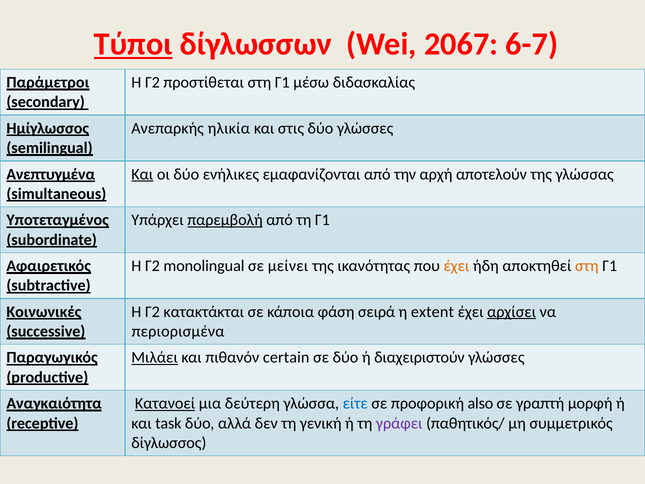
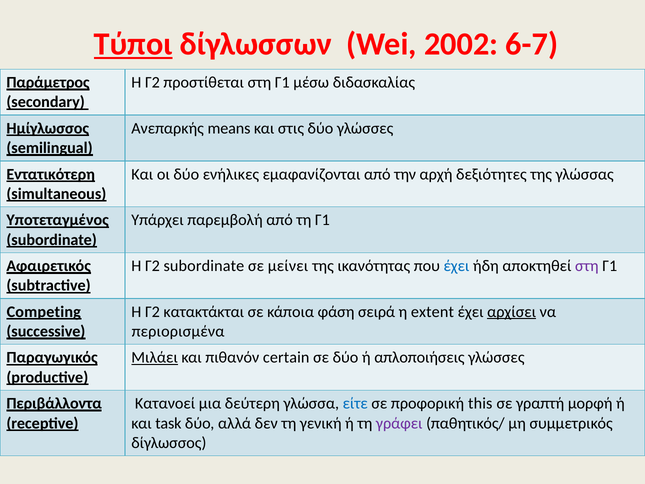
2067: 2067 -> 2002 (461, 44)
Παράμετροι: Παράμετροι -> Παράμετρος (48, 82)
ηλικία: ηλικία -> means (229, 128)
Ανεπτυγμένα: Ανεπτυγμένα -> Εντατικότερη (51, 174)
Και underline: present -> none (142, 174)
αποτελούν: αποτελούν -> δεξιότητες (491, 174)
παρεμβολή underline: present -> none (225, 220)
Γ2 monolingual: monolingual -> subordinate (204, 266)
έχει colour: orange -> blue (456, 266)
στη colour: orange -> purple (587, 266)
Κοινωνικές: Κοινωνικές -> Competing (44, 312)
διαχειριστούν: διαχειριστούν -> απλοποιήσεις (419, 357)
Αναγκαιότητα: Αναγκαιότητα -> Περιβάλλοντα (54, 403)
Κατανοεί underline: present -> none (165, 403)
also: also -> this (480, 403)
